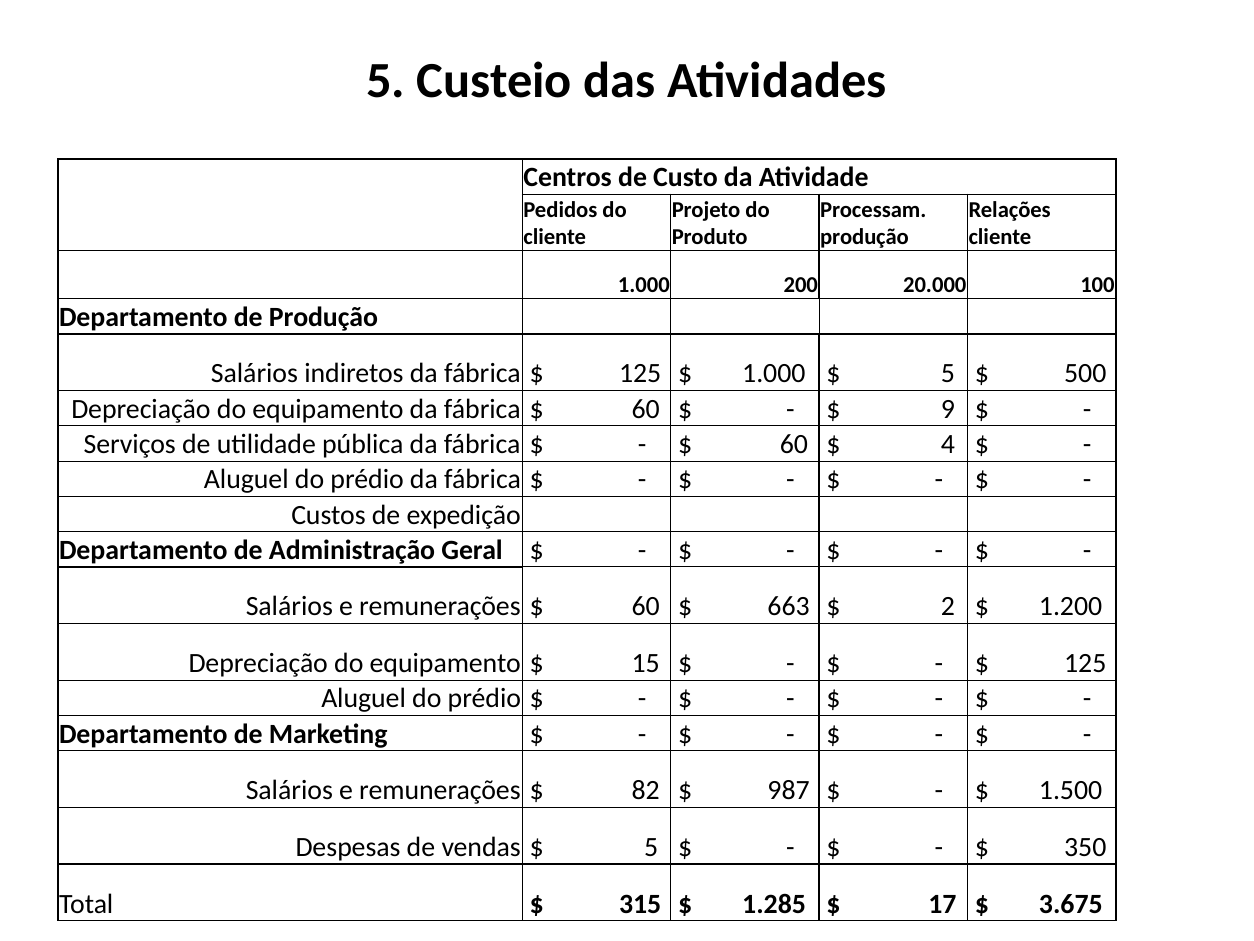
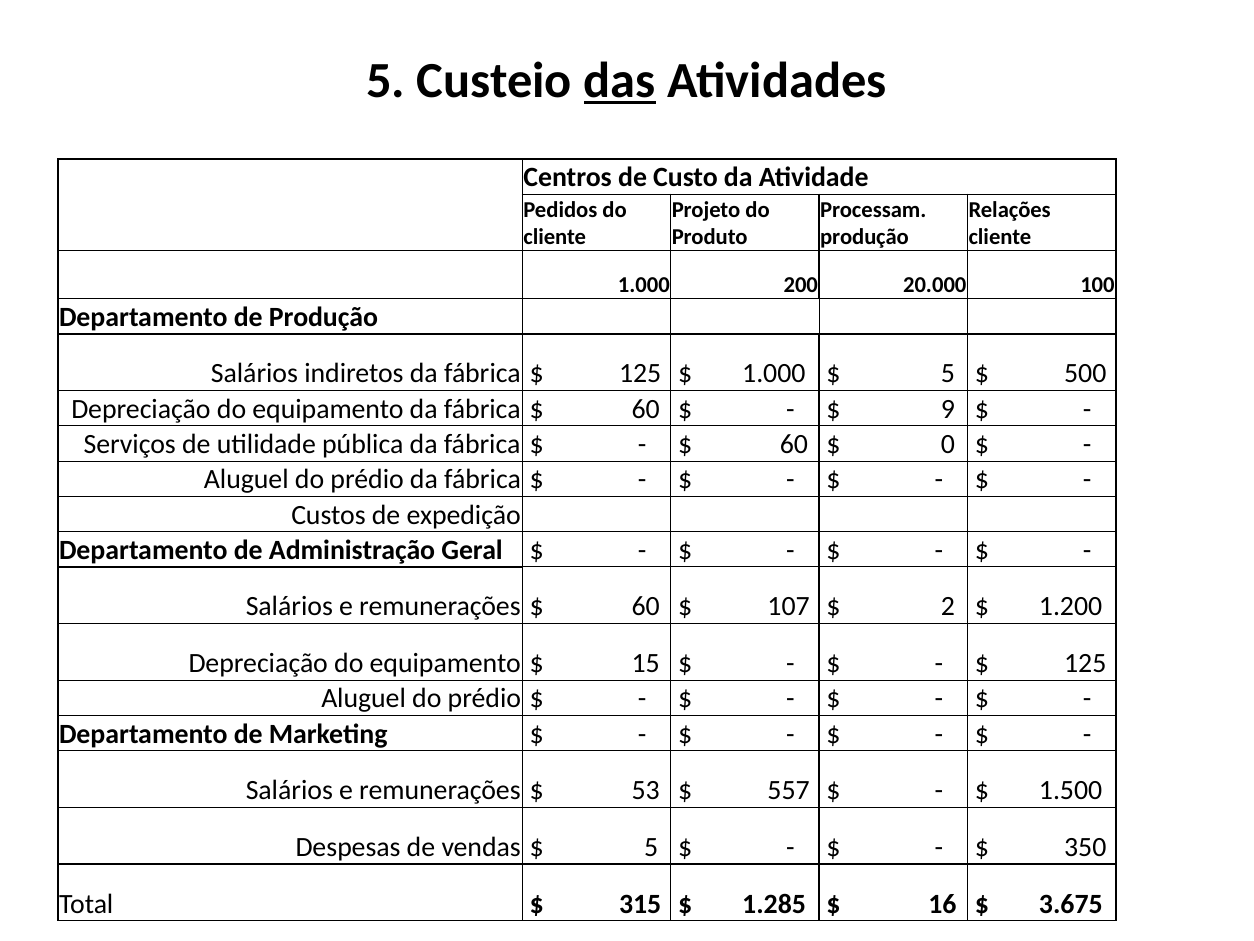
das underline: none -> present (620, 81)
4: 4 -> 0 (948, 444)
663: 663 -> 107 (789, 606)
82: 82 -> 53 (646, 790)
987: 987 -> 557 (789, 790)
17: 17 -> 16 (942, 903)
